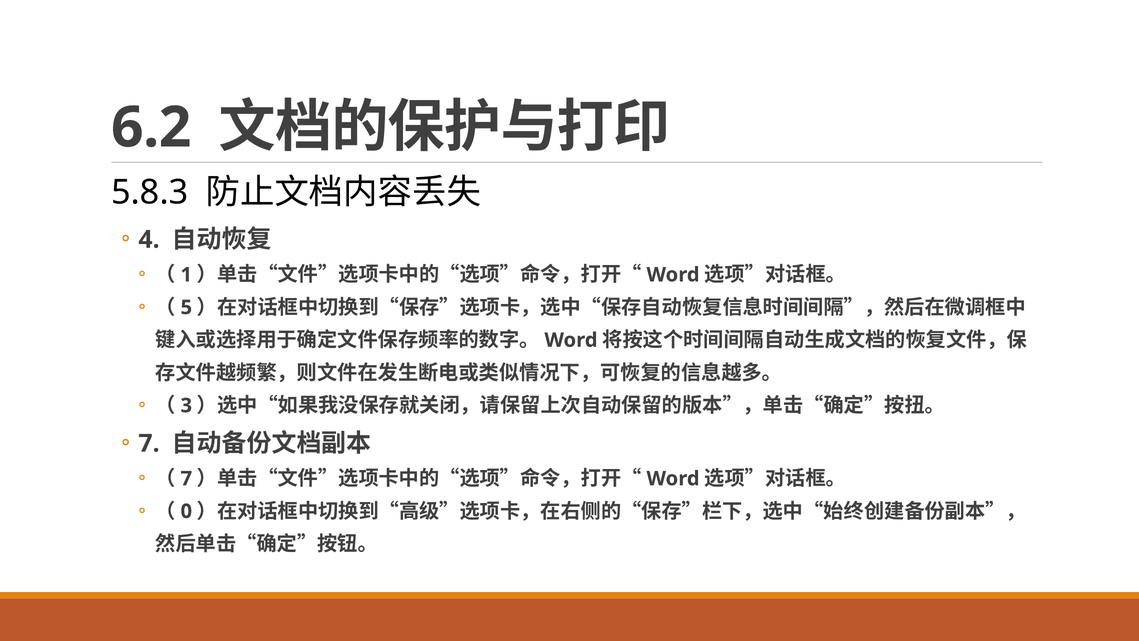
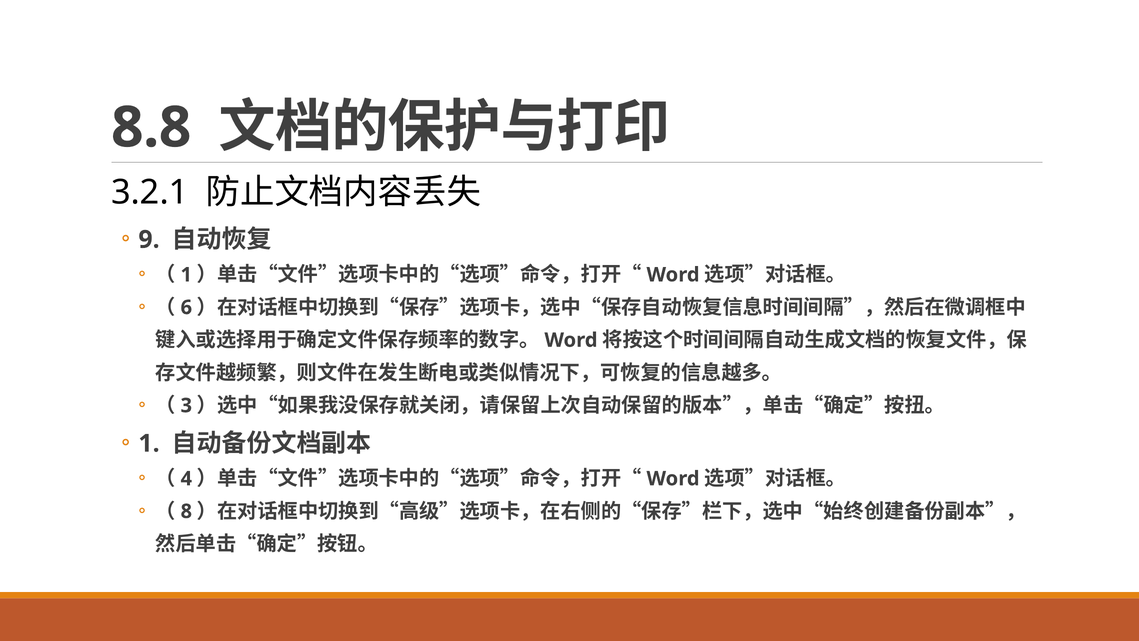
6.2: 6.2 -> 8.8 (151, 128)
5.8.3: 5.8.3 -> 3.2.1 (150, 192)
4: 4 -> 9 (149, 239)
5: 5 -> 6 (186, 307)
7: 7 -> 1 (149, 443)
7: 7 -> 4 (186, 478)
0: 0 -> 8 (186, 511)
